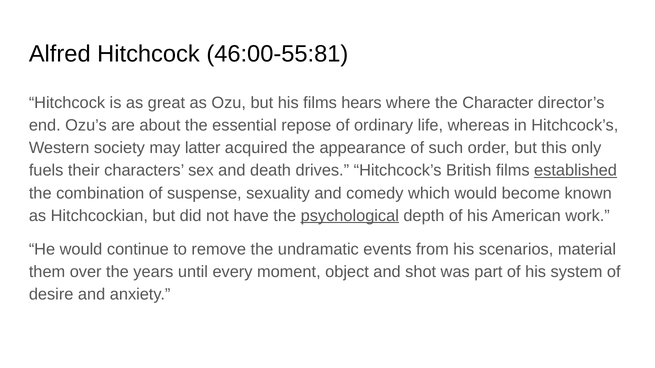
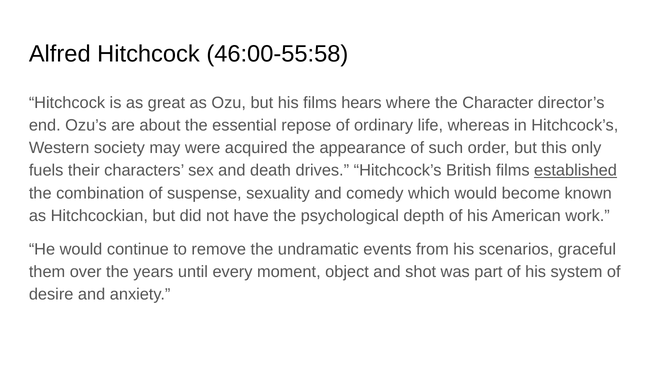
46:00-55:81: 46:00-55:81 -> 46:00-55:58 (277, 54)
latter: latter -> were (203, 148)
psychological underline: present -> none (350, 216)
material: material -> graceful (587, 249)
